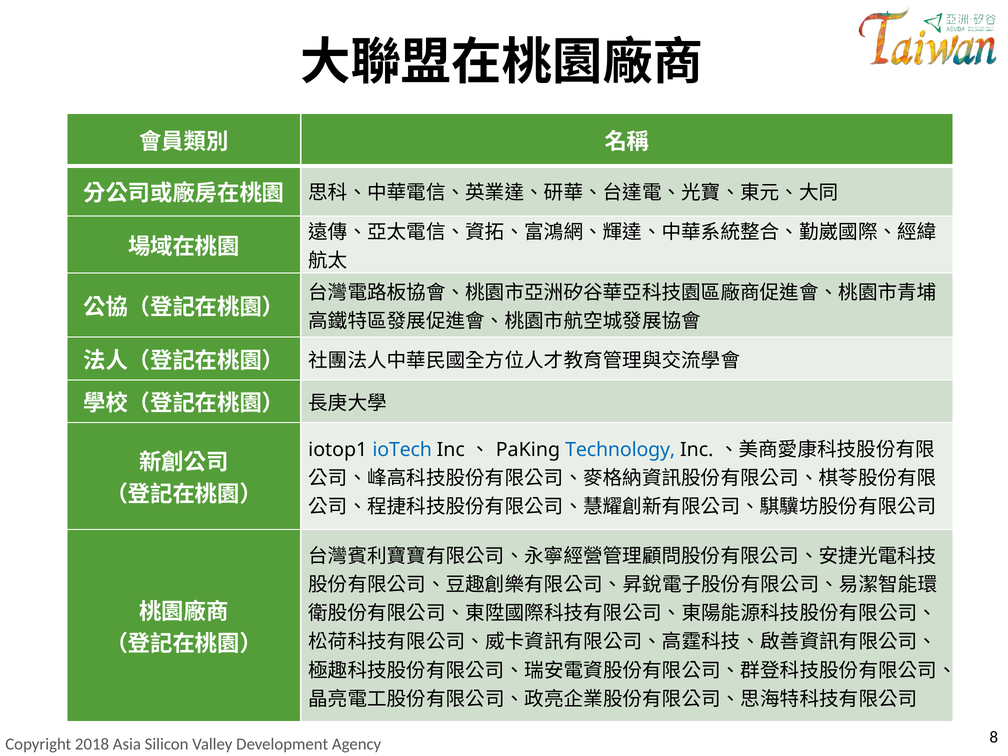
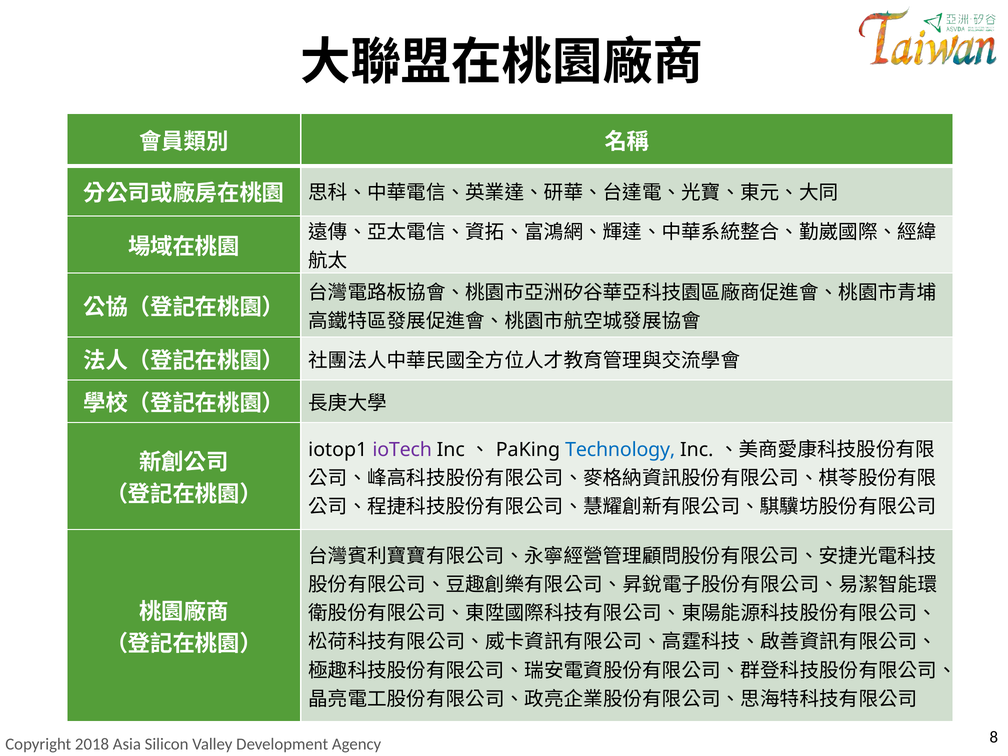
ioTech colour: blue -> purple (402, 450)
